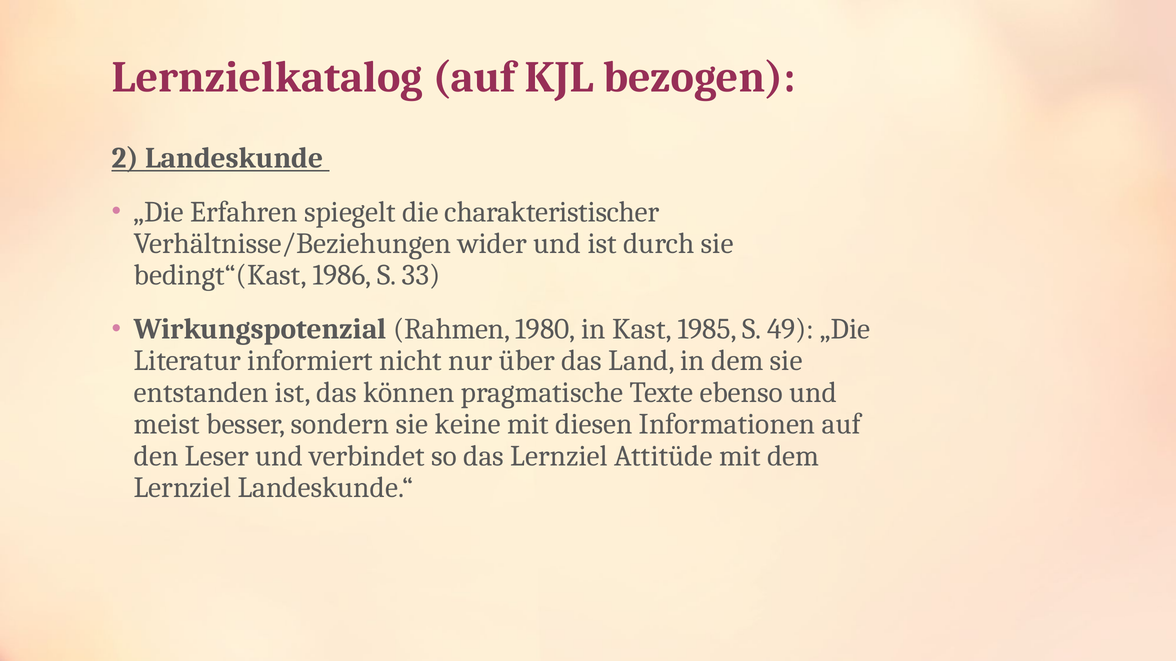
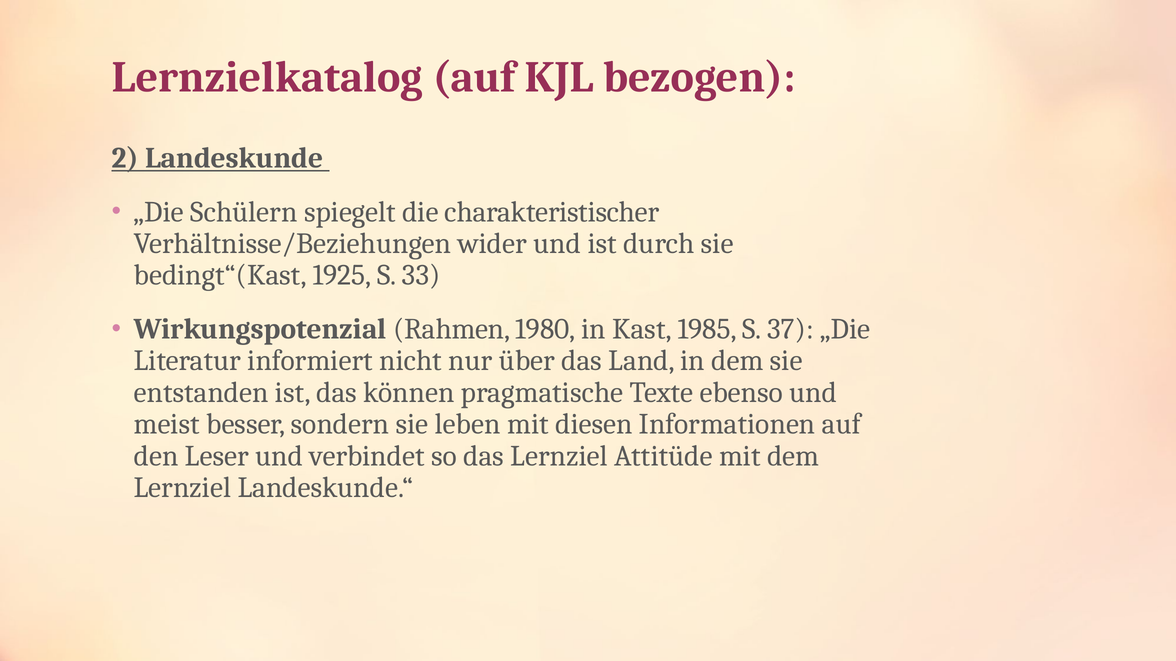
Erfahren: Erfahren -> Schülern (244, 212)
1986: 1986 -> 1925 (342, 275)
49: 49 -> 37 (790, 329)
keine: keine -> leben (468, 424)
